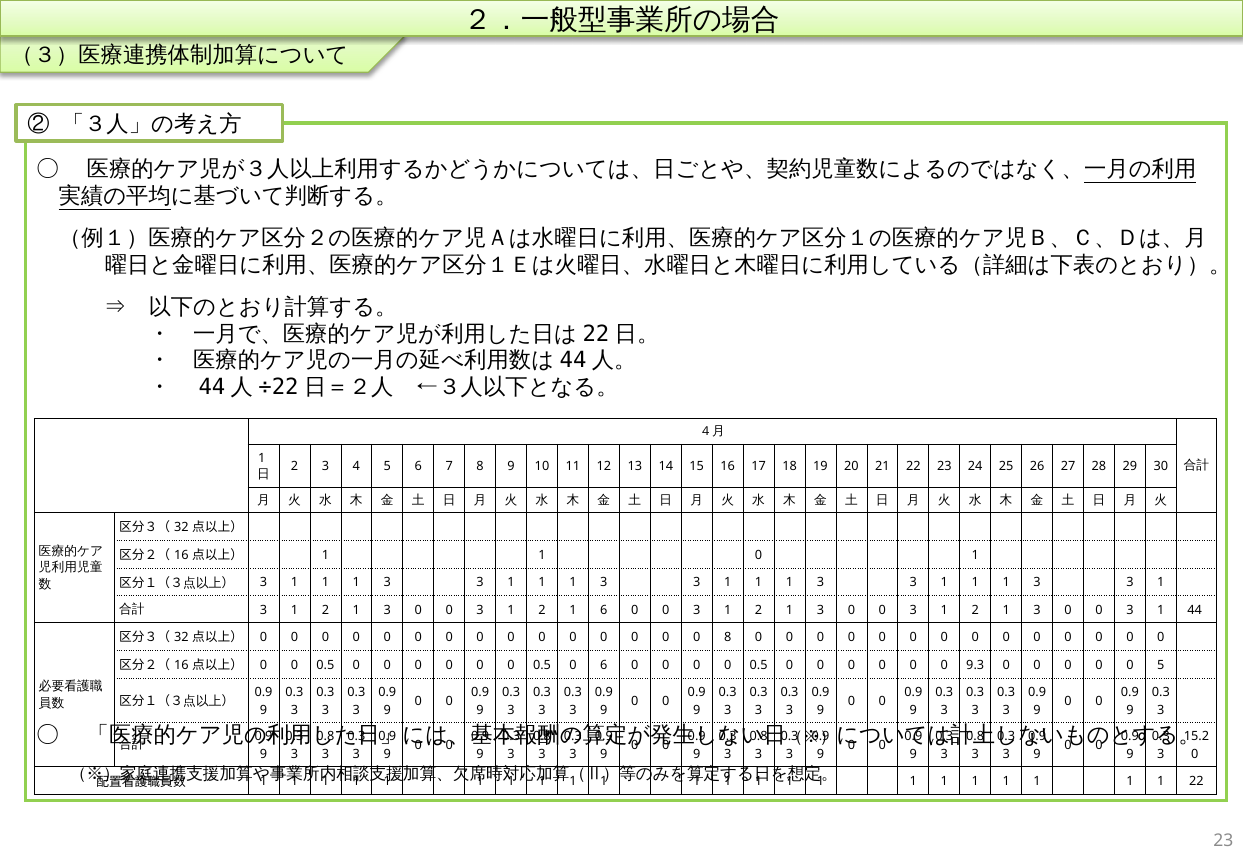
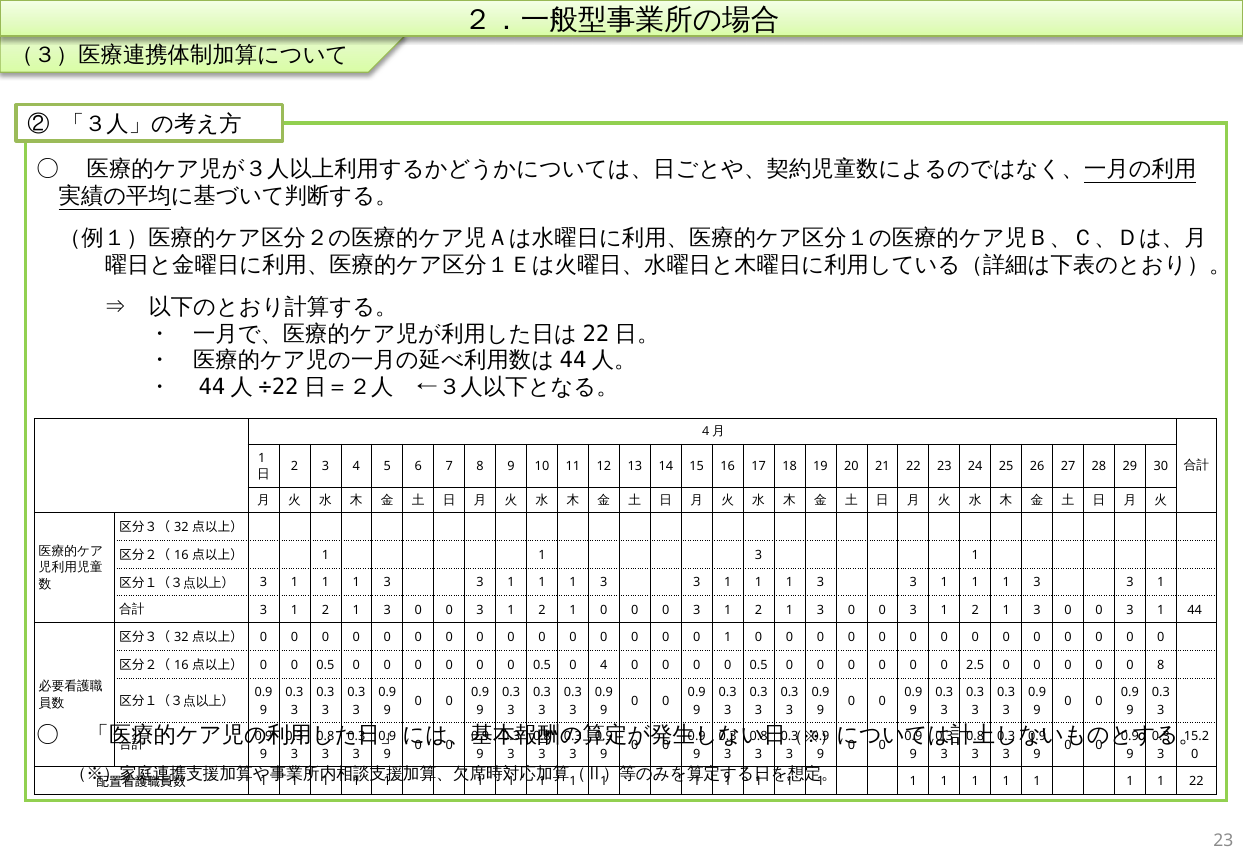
0: 0 -> 3 (759, 555)
2 1 6: 6 -> 0 (604, 610)
0 8: 8 -> 1 (728, 638)
0 6: 6 -> 4 (604, 665)
9.3: 9.3 -> 2.5 (975, 665)
0 5: 5 -> 8 (1161, 665)
